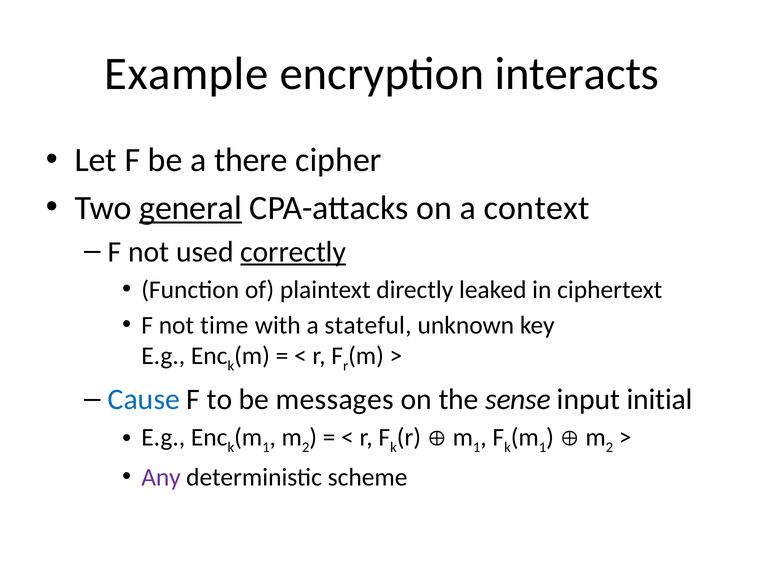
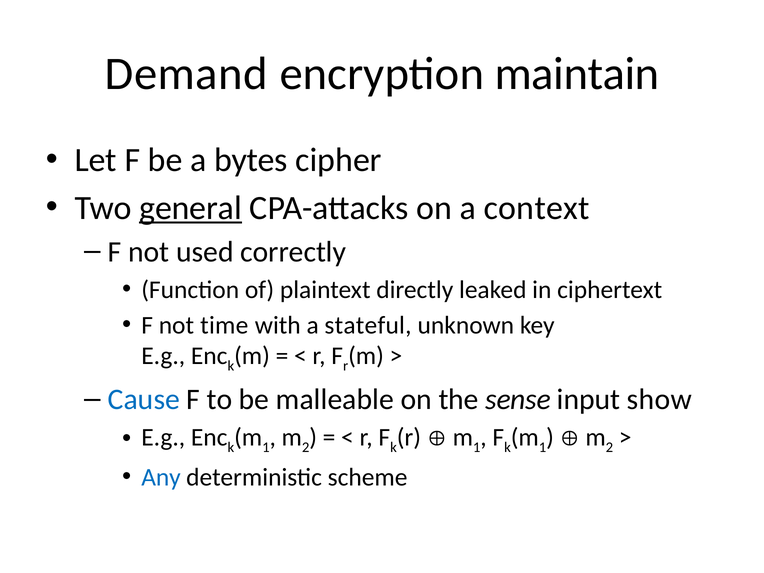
Example: Example -> Demand (186, 74)
interacts: interacts -> maintain (577, 74)
there: there -> bytes (251, 160)
correctly underline: present -> none (293, 252)
messages: messages -> malleable (335, 399)
initial: initial -> show (659, 399)
Any colour: purple -> blue (161, 477)
